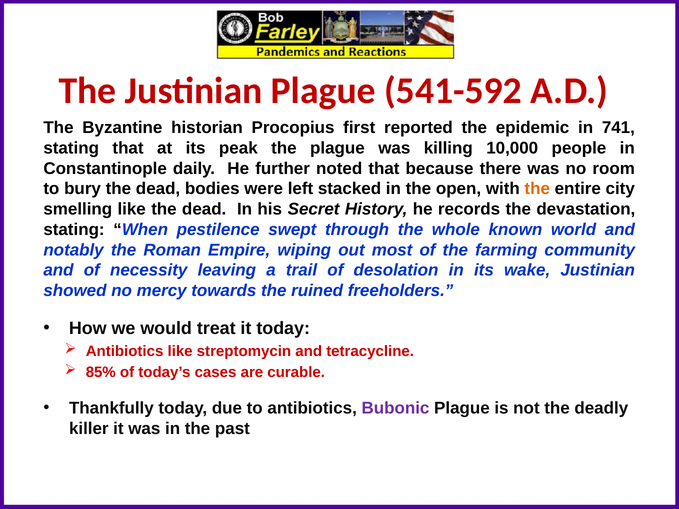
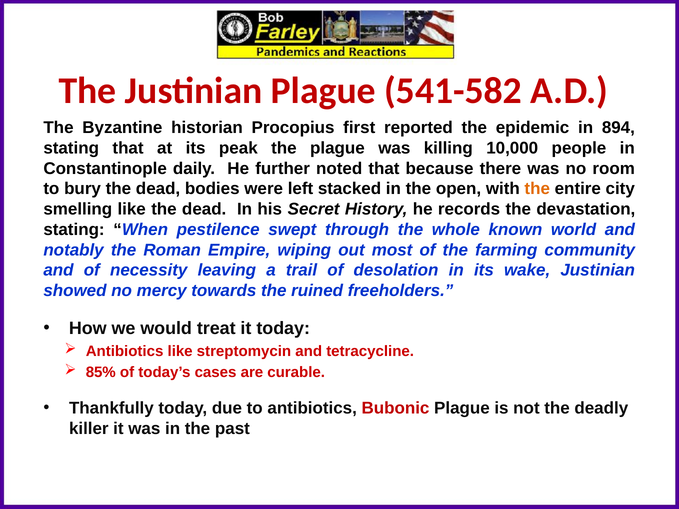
541-592: 541-592 -> 541-582 (453, 91)
741: 741 -> 894 (618, 128)
Bubonic colour: purple -> red (396, 408)
